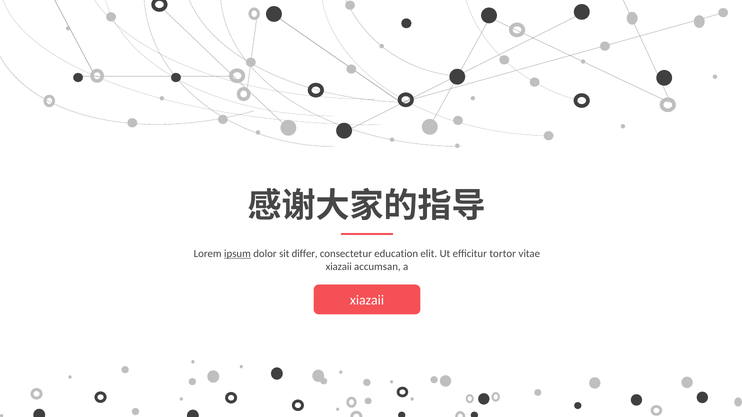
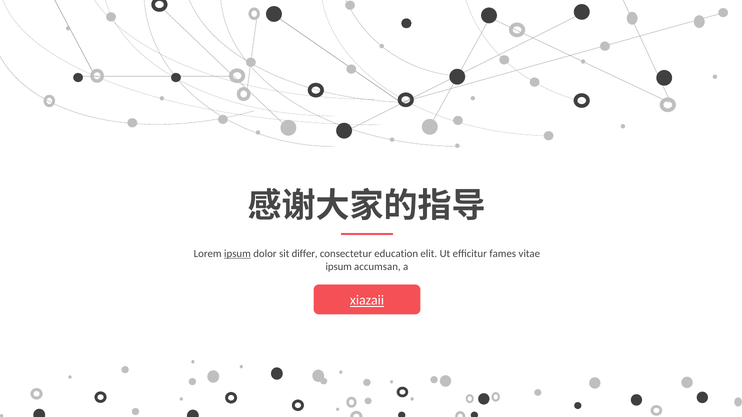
tortor: tortor -> fames (503, 254)
xiazaii: xiazaii -> ipsum (339, 267)
xiazaii underline: none -> present (367, 301)
